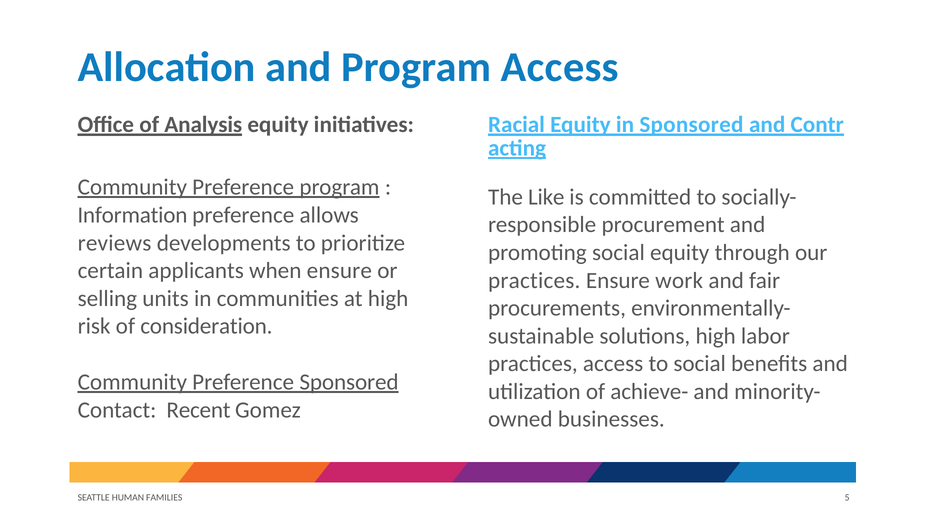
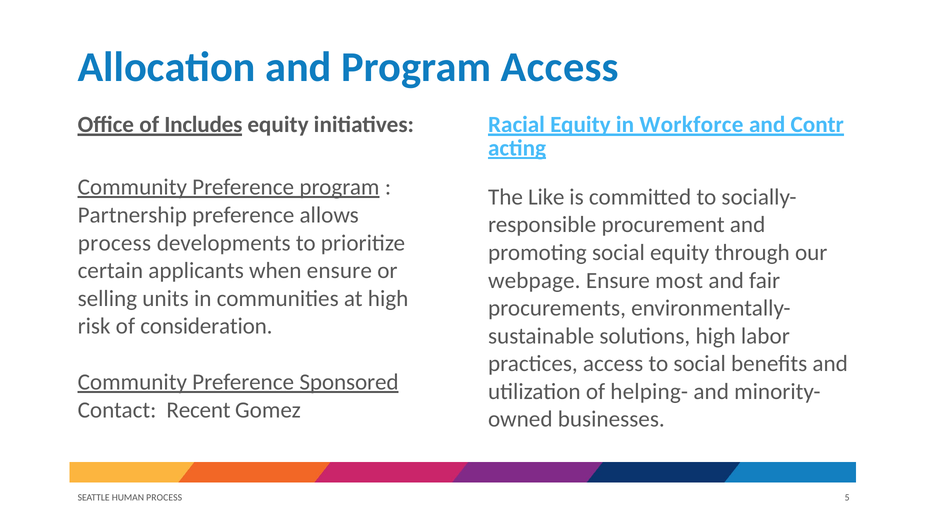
Analysis: Analysis -> Includes (203, 125)
in Sponsored: Sponsored -> Workforce (691, 125)
Information: Information -> Partnership (132, 215)
reviews: reviews -> process (114, 243)
practices: practices -> webpage (534, 281)
work: work -> most (679, 281)
achieve-: achieve- -> helping- (649, 392)
HUMAN FAMILIES: FAMILIES -> PROCESS (164, 498)
